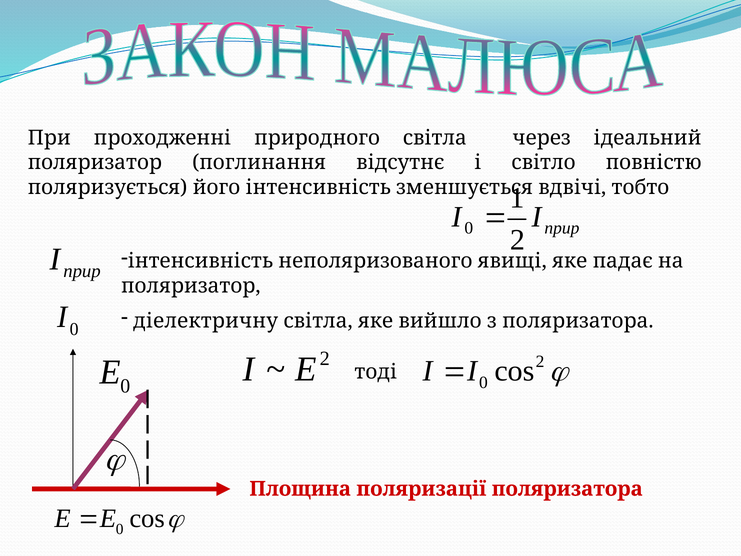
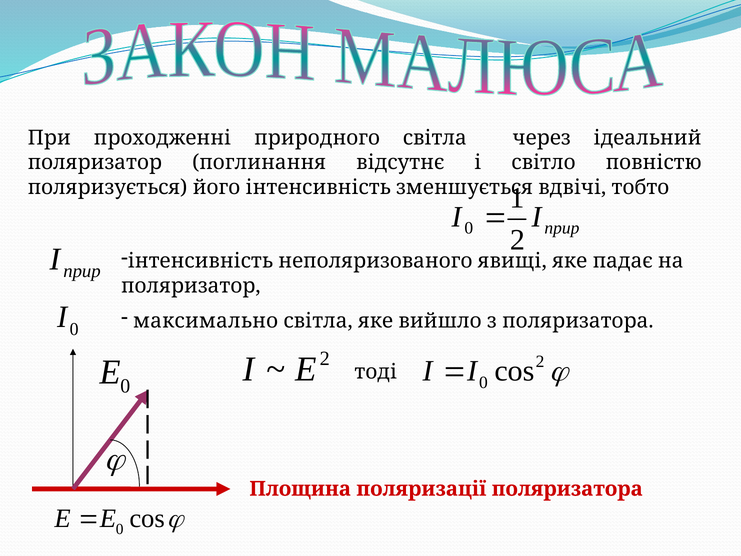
діелектричну: діелектричну -> максимально (206, 321)
